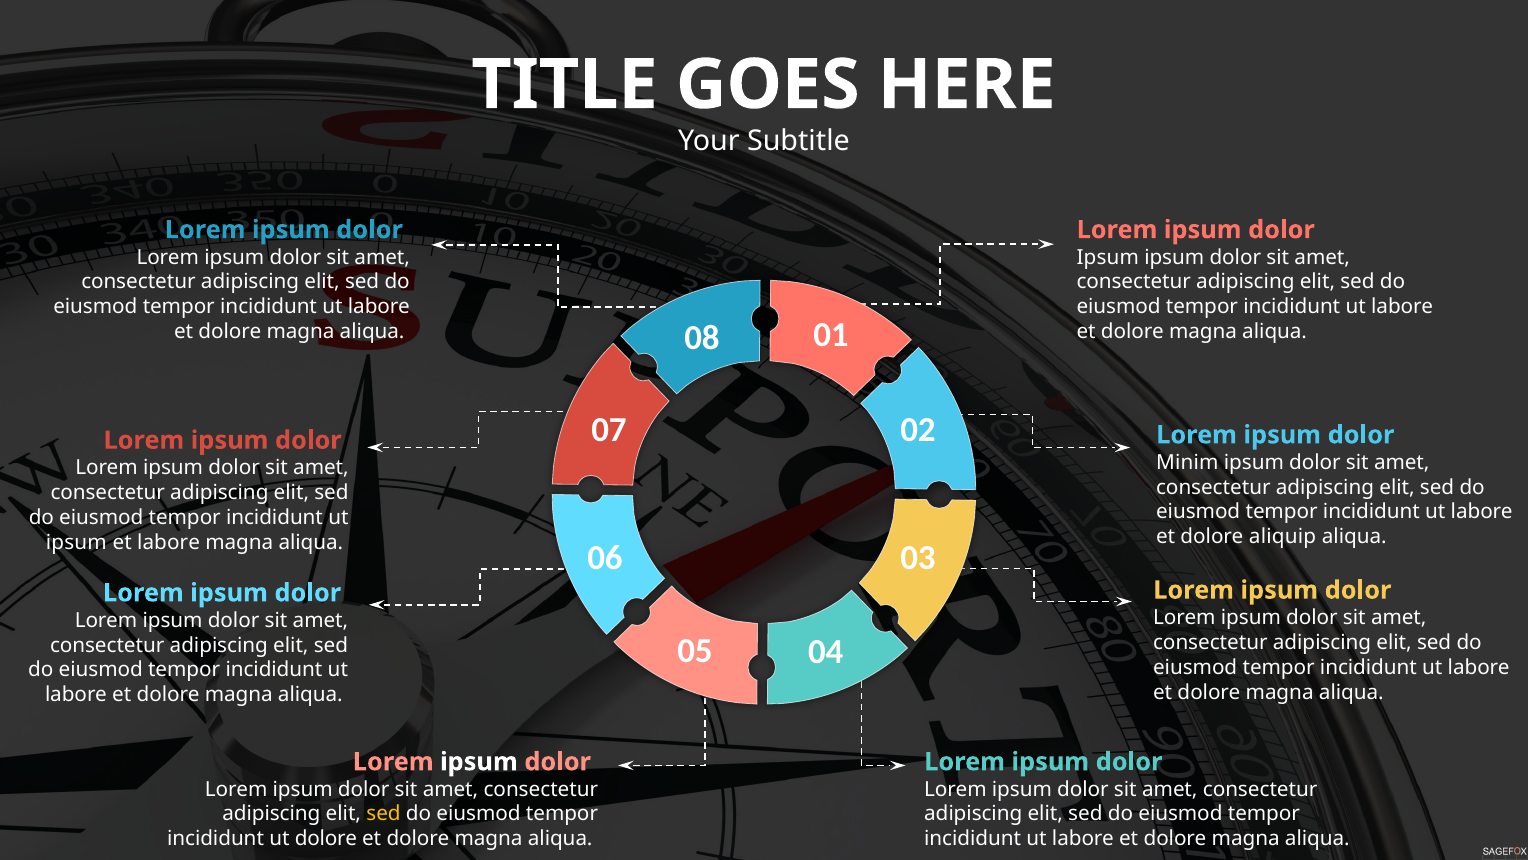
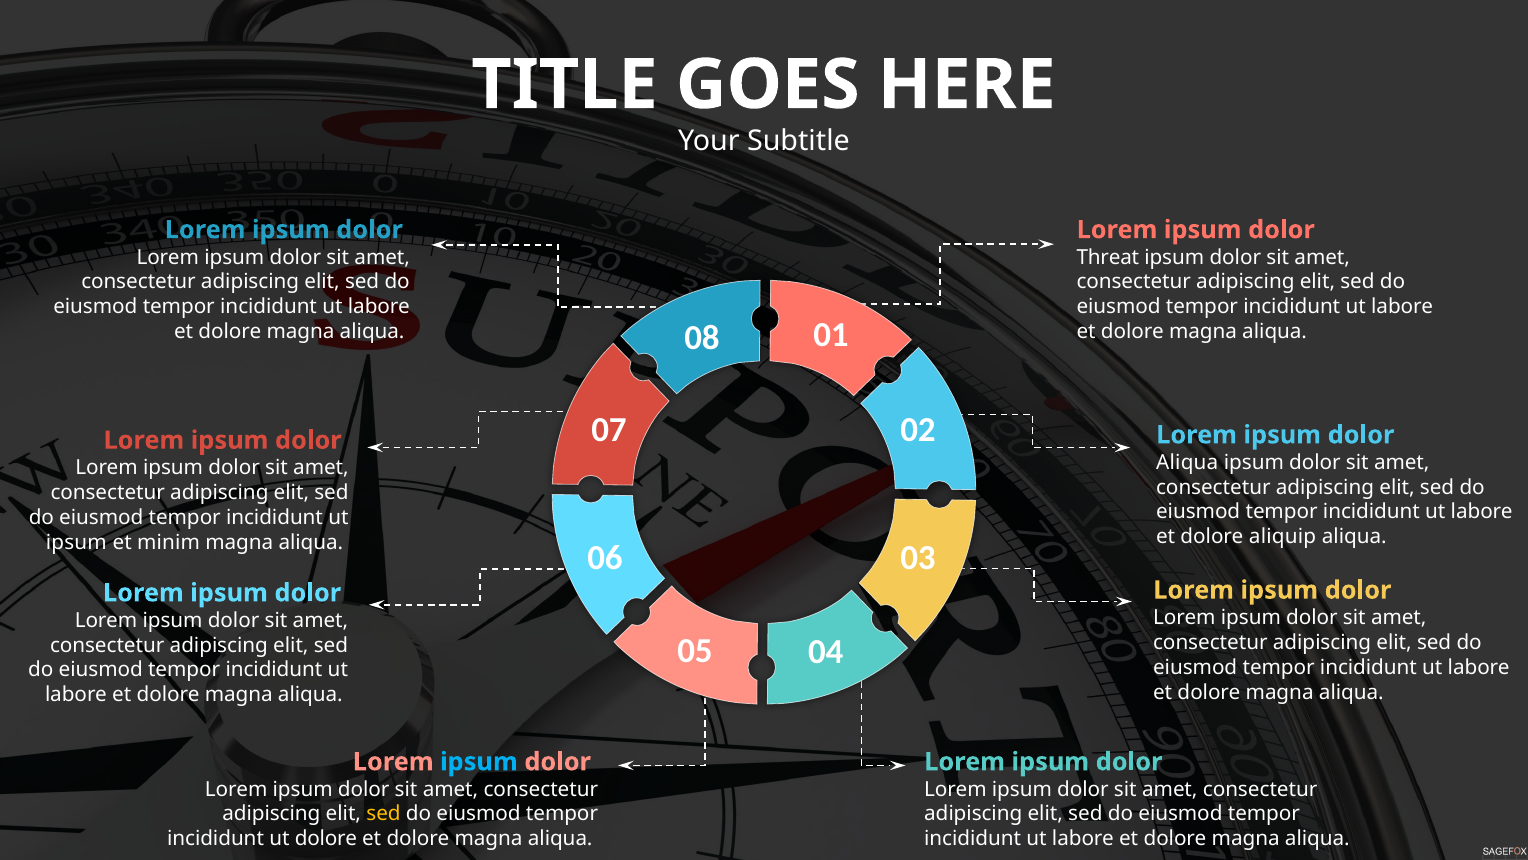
Ipsum: Ipsum -> Threat (1108, 257)
Minim: Minim -> Aliqua (1187, 462)
et labore: labore -> minim (169, 542)
ipsum colour: white -> light blue (479, 761)
